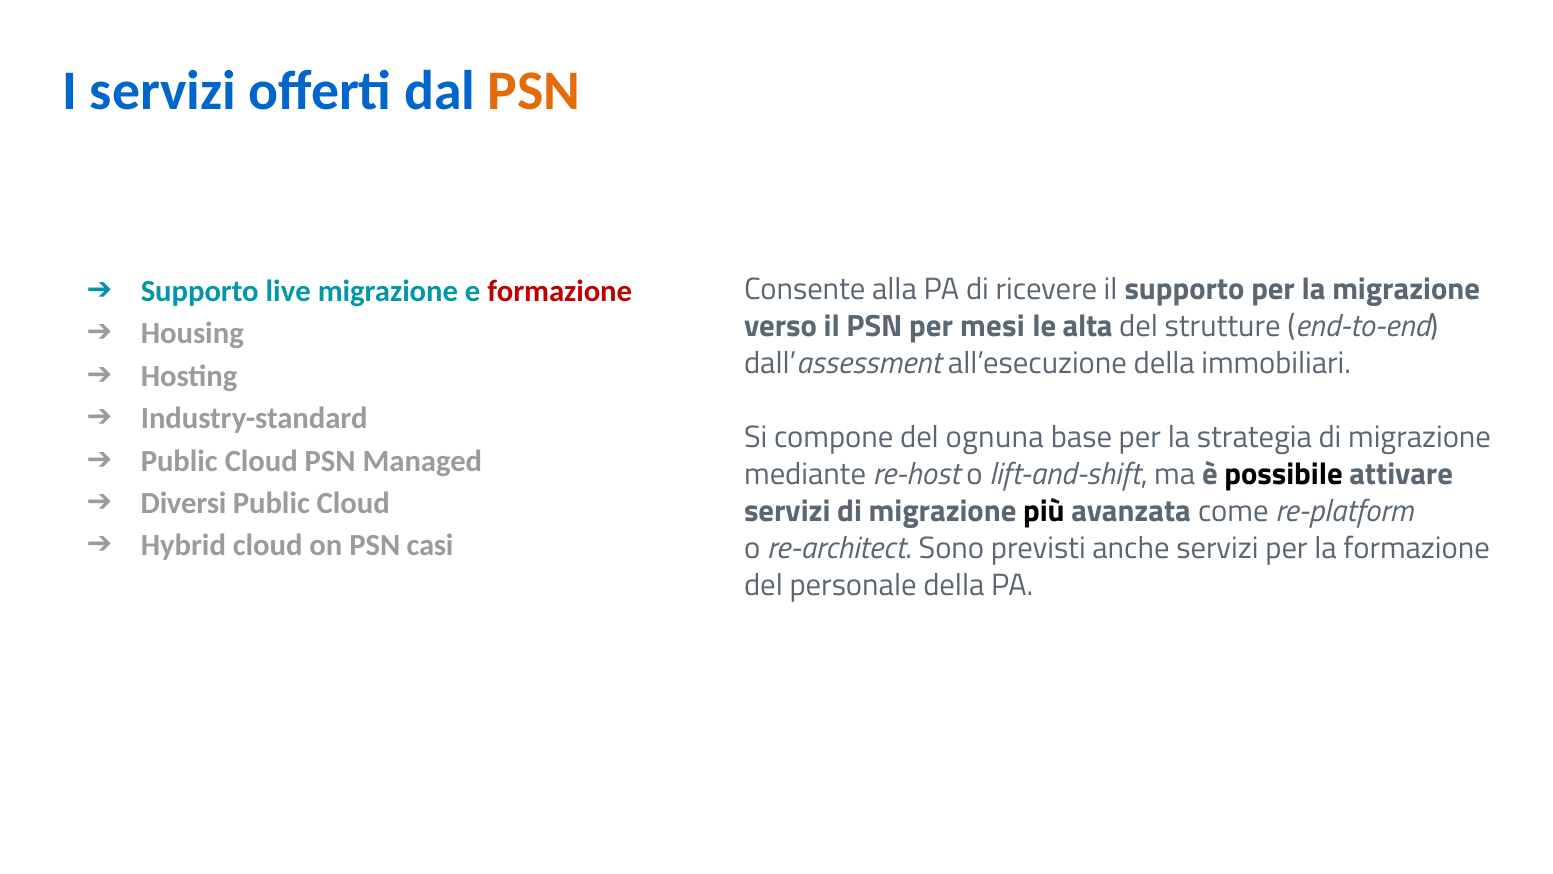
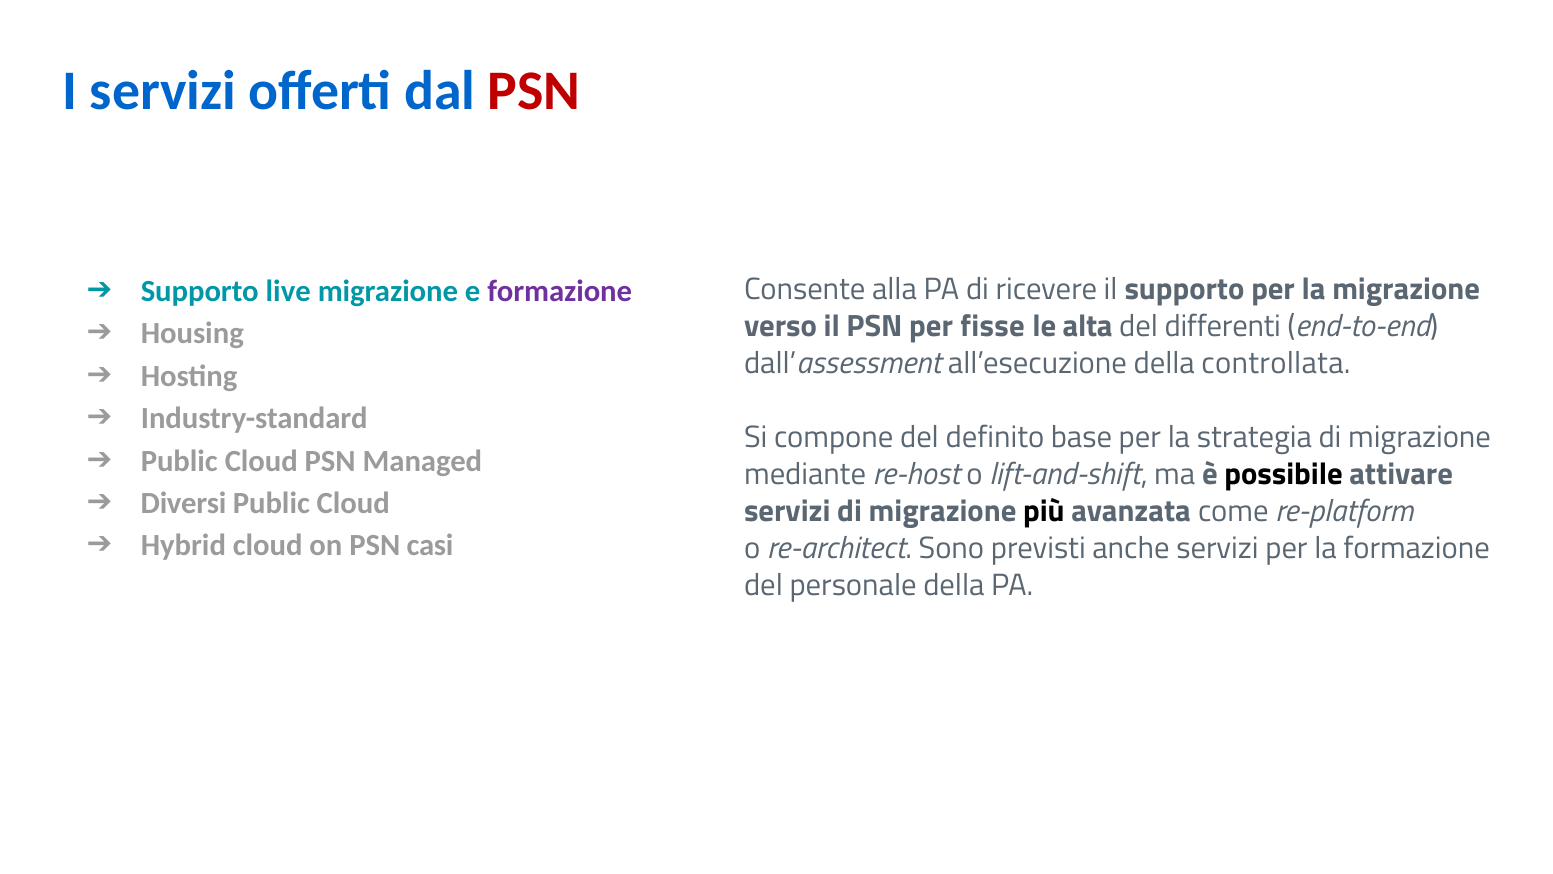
PSN colour: orange -> red (534, 91)
formazione colour: red -> purple (560, 291)
mesi: mesi -> fisse (992, 326)
strutture: strutture -> differenti (1223, 326)
immobiliari: immobiliari -> controllata (1276, 363)
ognuna: ognuna -> definito (995, 437)
